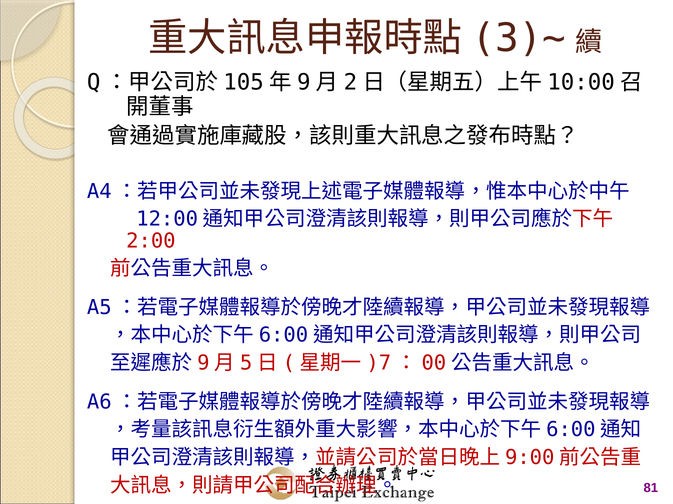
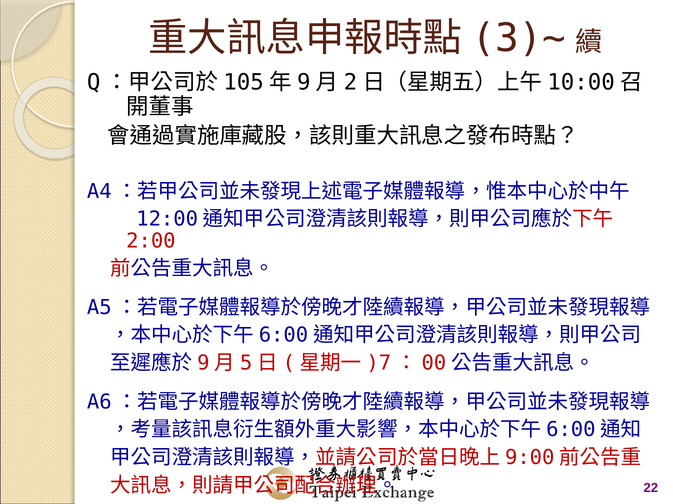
81: 81 -> 22 (651, 489)
